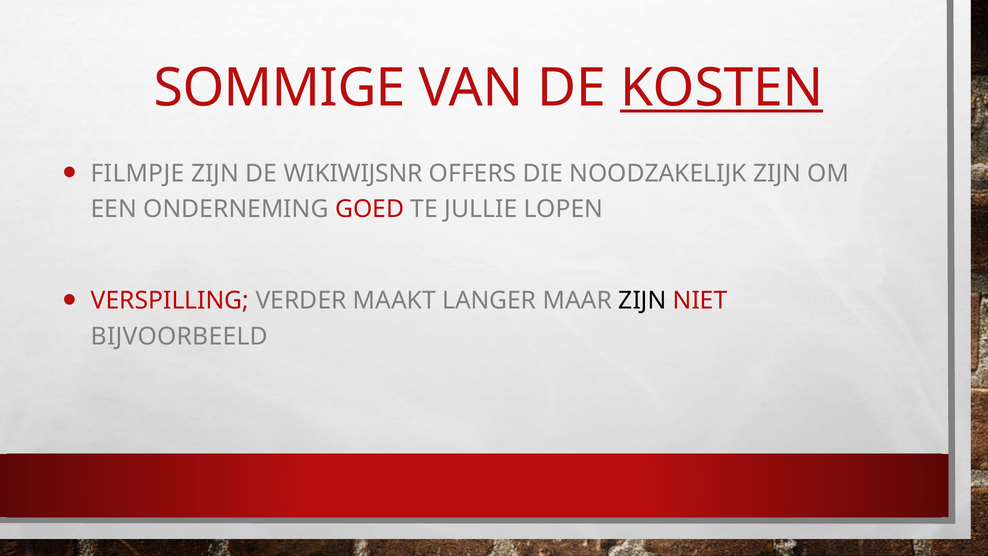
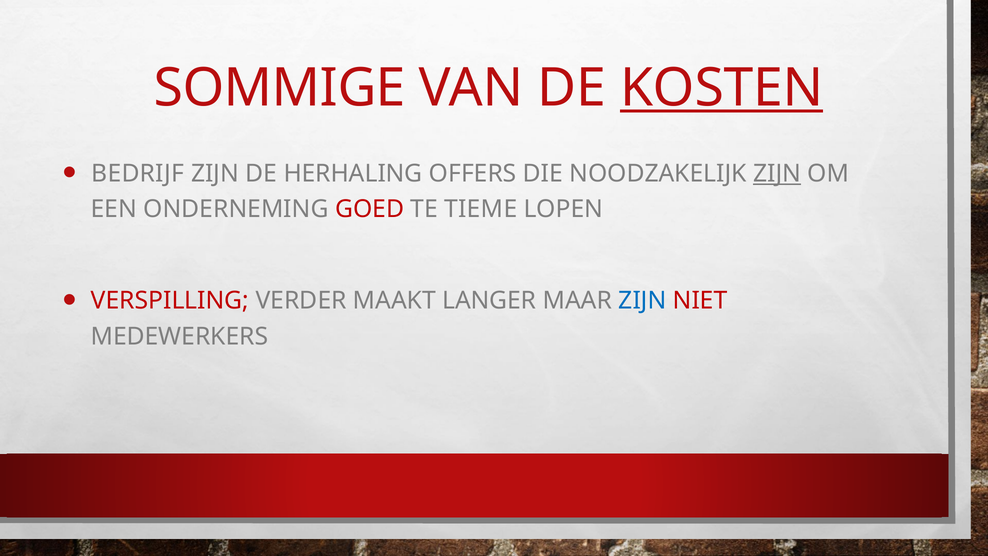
FILMPJE: FILMPJE -> BEDRIJF (138, 173)
WIKIWIJSNR: WIKIWIJSNR -> HERHALING (353, 173)
ZIJN underline: none -> present (777, 173)
JULLIE: JULLIE -> TIEME (481, 209)
ZIJN colour: black -> blue (642, 301)
BIJVOORBEELD: BIJVOORBEELD -> MEDEWERKERS (179, 336)
